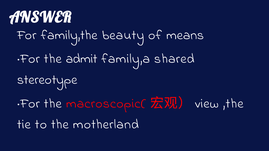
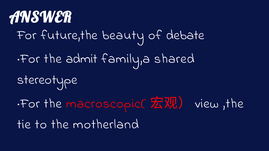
family,the: family,the -> future,the (69, 35)
means: means -> debate (185, 35)
